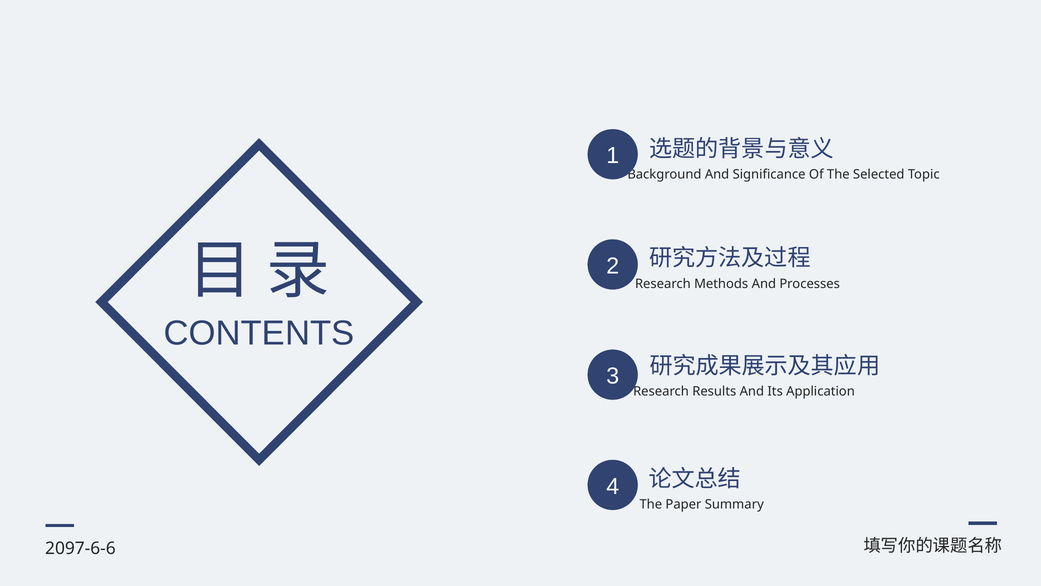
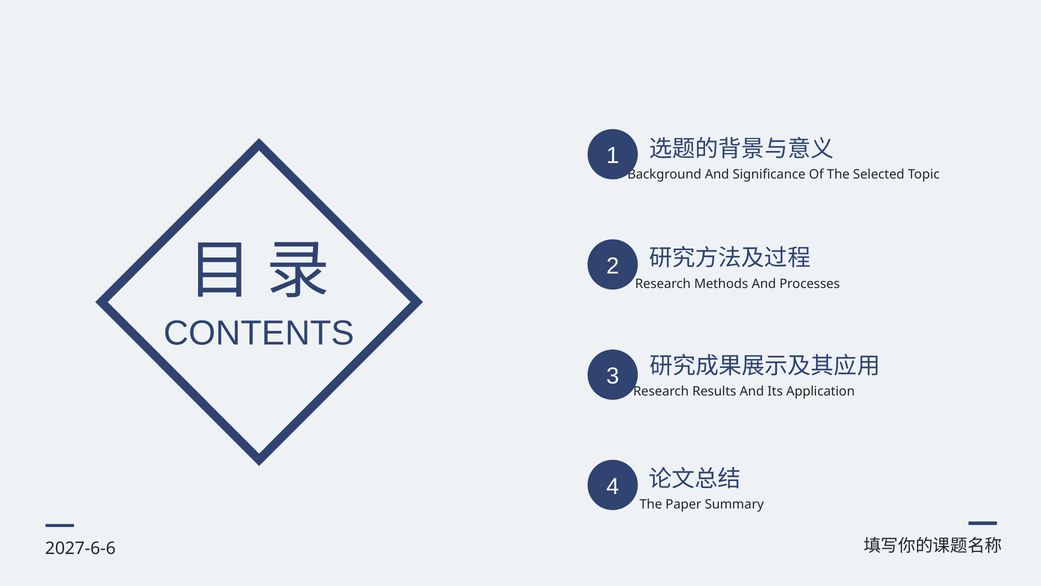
2097-6-6: 2097-6-6 -> 2027-6-6 (80, 548)
